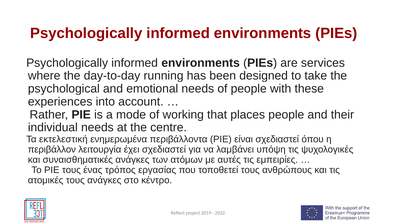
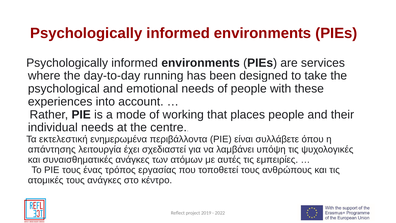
είναι σχεδιαστεί: σχεδιαστεί -> συλλάβετε (277, 139)
περιβάλλον: περιβάλλον -> απάντησης (52, 149)
